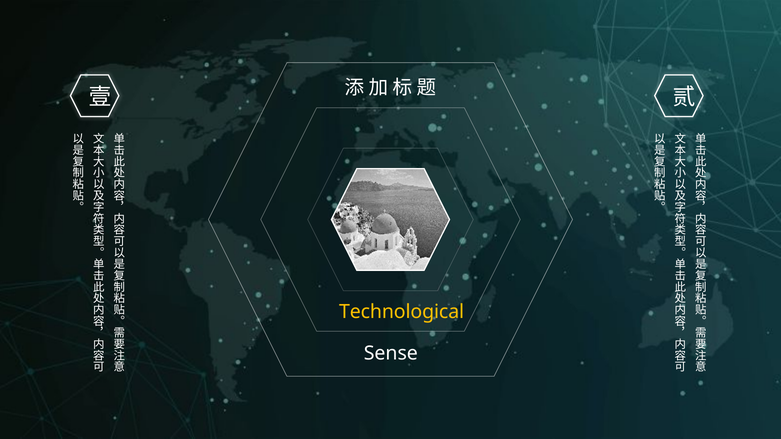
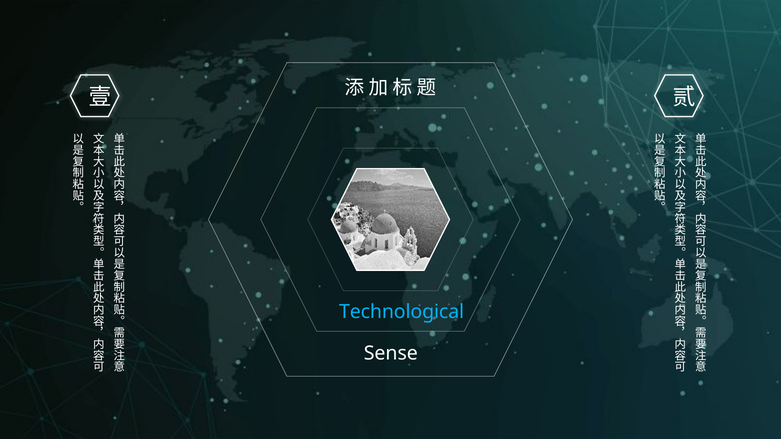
Technological colour: yellow -> light blue (402, 312)
